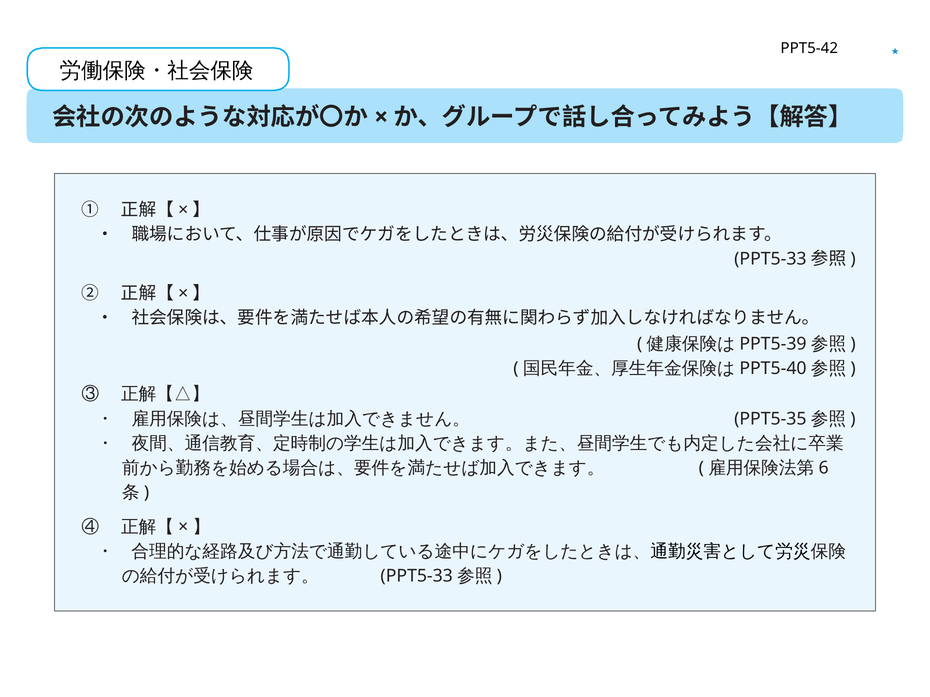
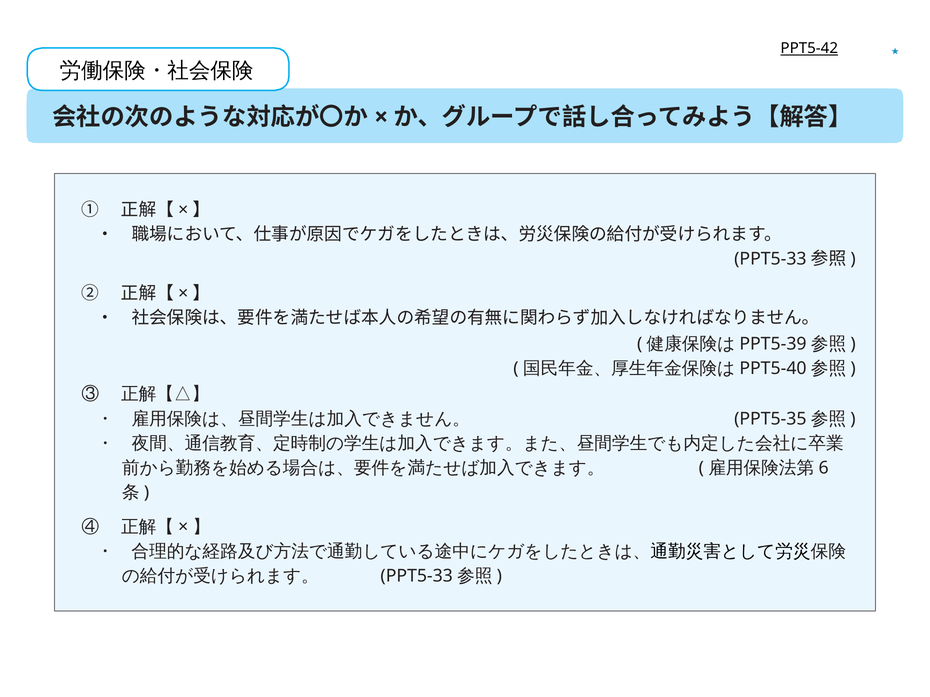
PPT5-42 underline: none -> present (809, 48)
